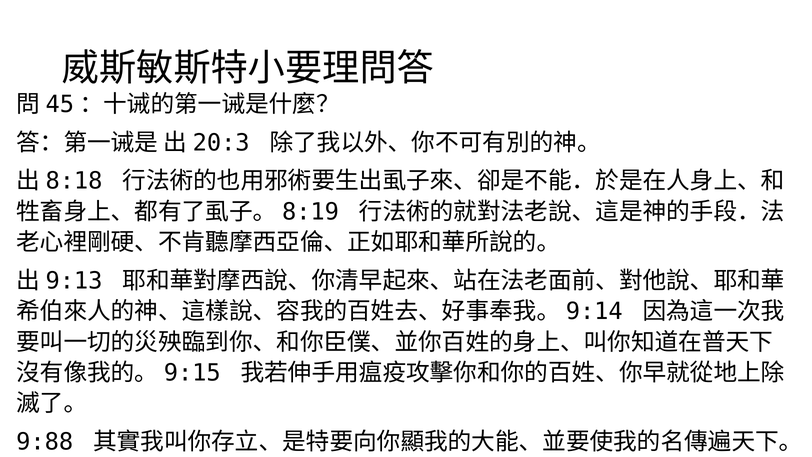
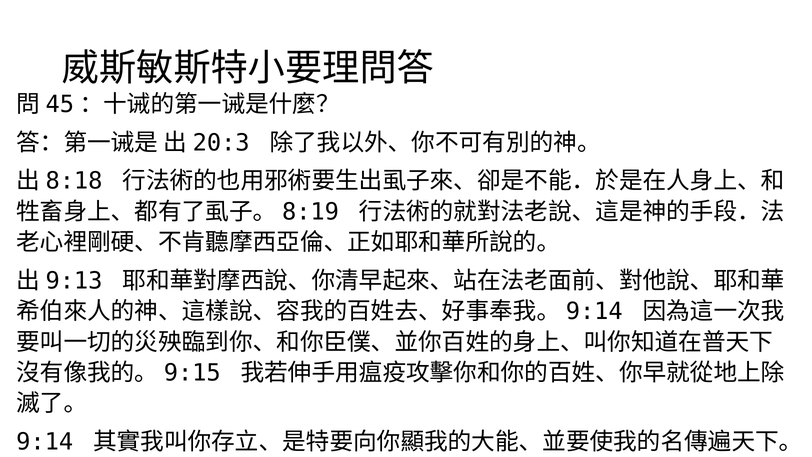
9:88: 9:88 -> 9:14 (45, 442)
